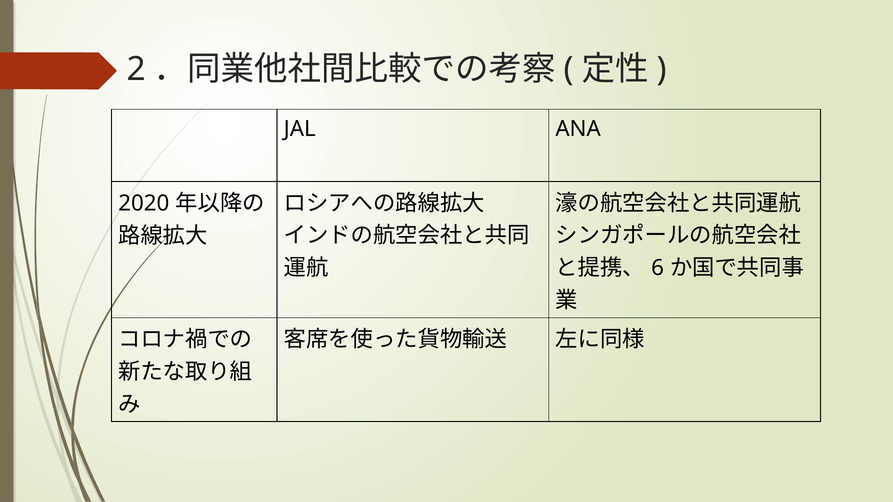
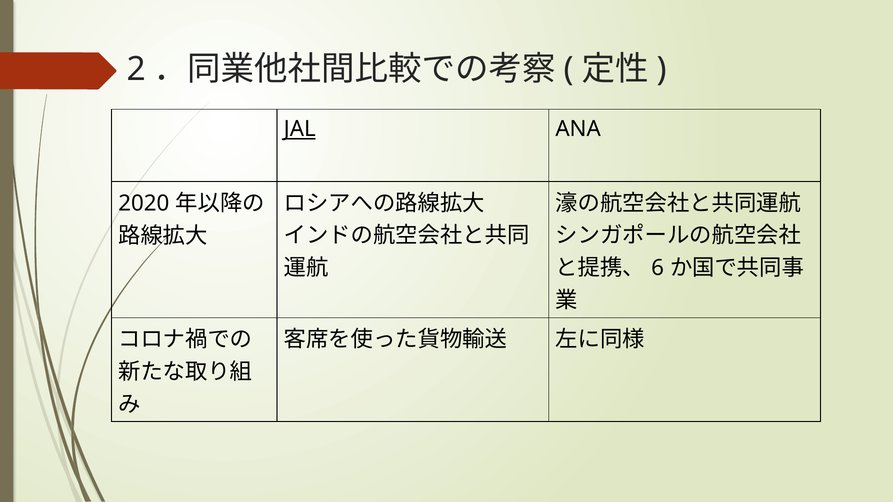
JAL underline: none -> present (300, 129)
